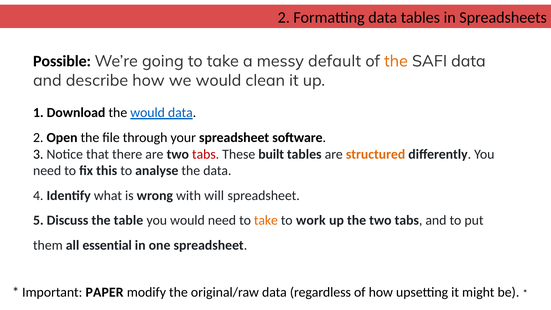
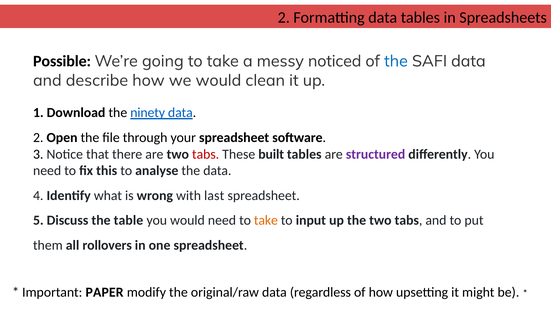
default: default -> noticed (335, 61)
the colour: orange -> blue (396, 61)
the would: would -> ninety (148, 113)
structured colour: orange -> purple (376, 154)
will: will -> last (214, 196)
work: work -> input (311, 220)
essential: essential -> rollovers (107, 245)
